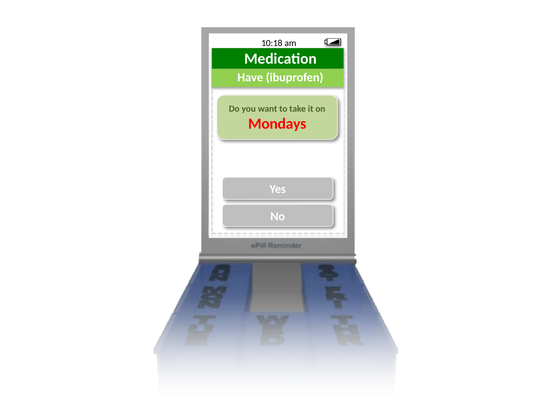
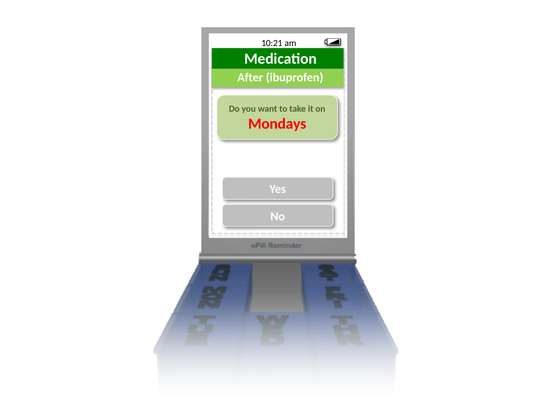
10:18: 10:18 -> 10:21 (272, 43)
Have: Have -> After (250, 77)
